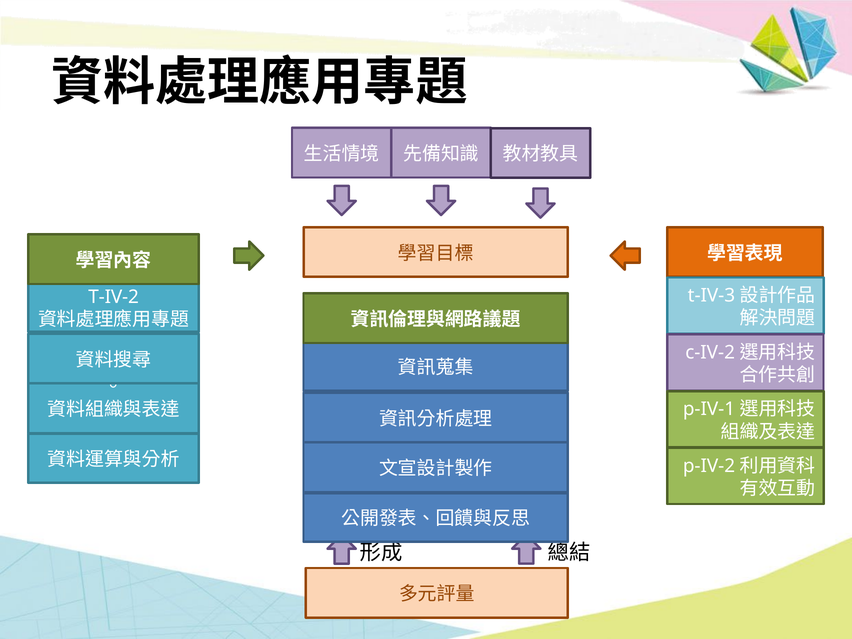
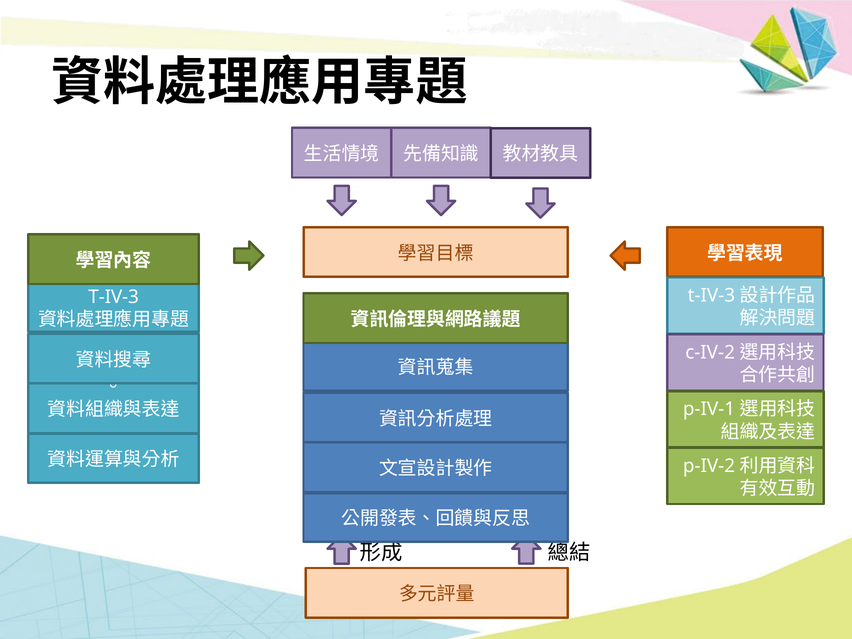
T-IV-2: T-IV-2 -> T-IV-3 (114, 297)
